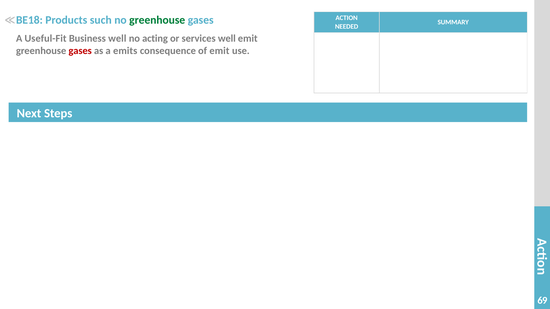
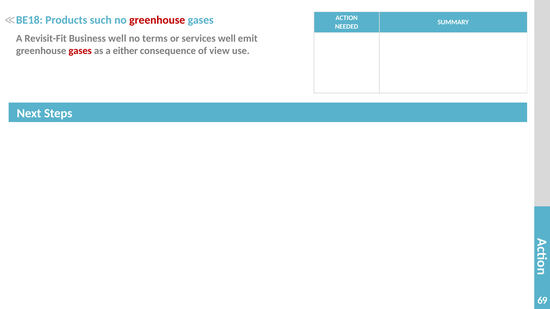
greenhouse colour: green -> red (157, 20)
Useful-Fit: Useful-Fit -> Revisit-Fit (46, 39)
acting: acting -> terms (155, 39)
emits: emits -> either (125, 51)
of emit: emit -> view (219, 51)
